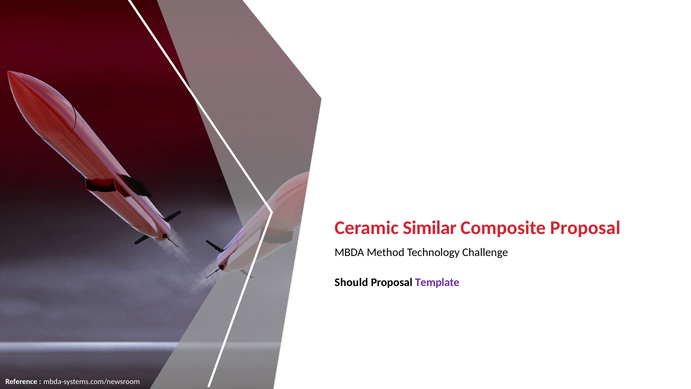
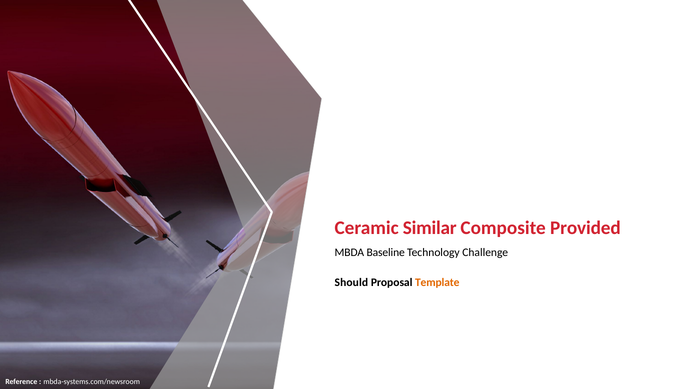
Composite Proposal: Proposal -> Provided (585, 228)
Method: Method -> Baseline (386, 252)
Template colour: purple -> orange (437, 282)
